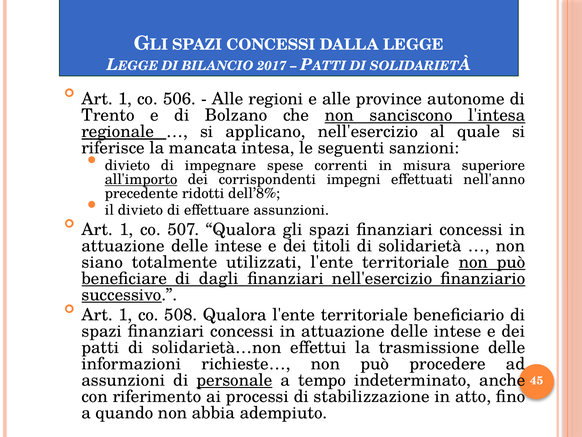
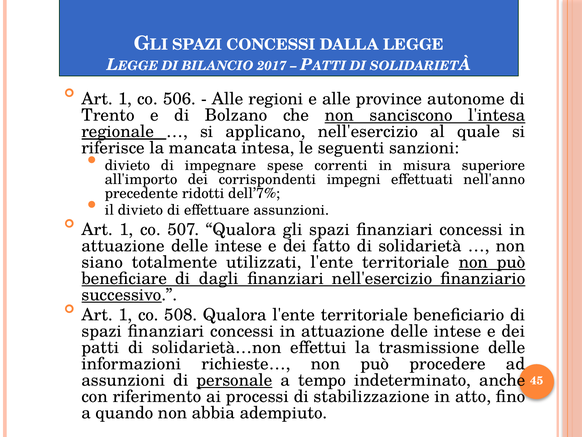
all'importo underline: present -> none (141, 179)
dell’8%: dell’8% -> dell’7% (254, 193)
titoli: titoli -> fatto (332, 246)
